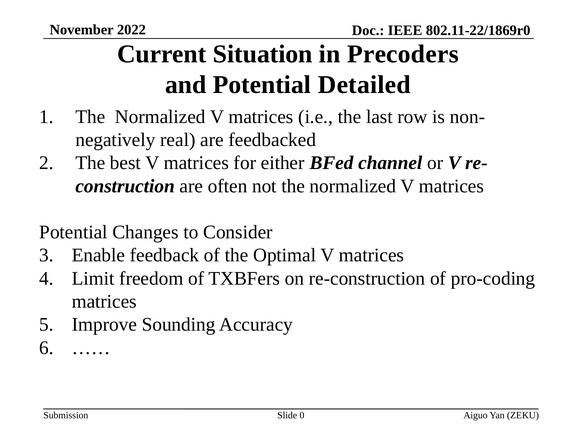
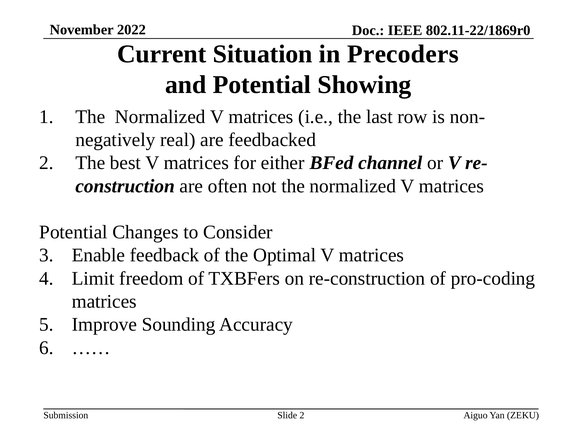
Detailed: Detailed -> Showing (364, 85)
Slide 0: 0 -> 2 (302, 415)
